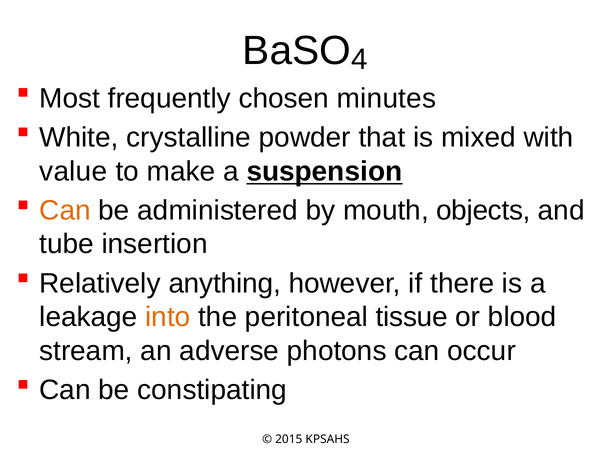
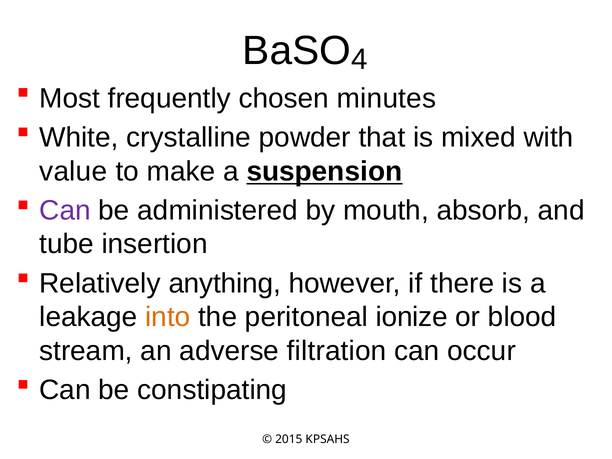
Can colour: orange -> purple (65, 211)
objects: objects -> absorb (483, 211)
tissue: tissue -> ionize (412, 317)
photons: photons -> filtration (337, 351)
